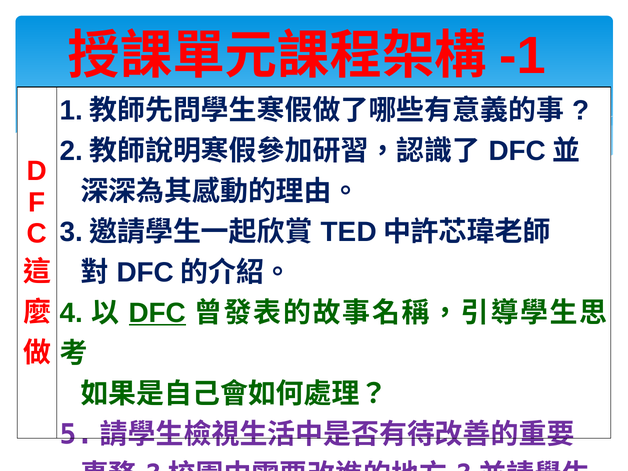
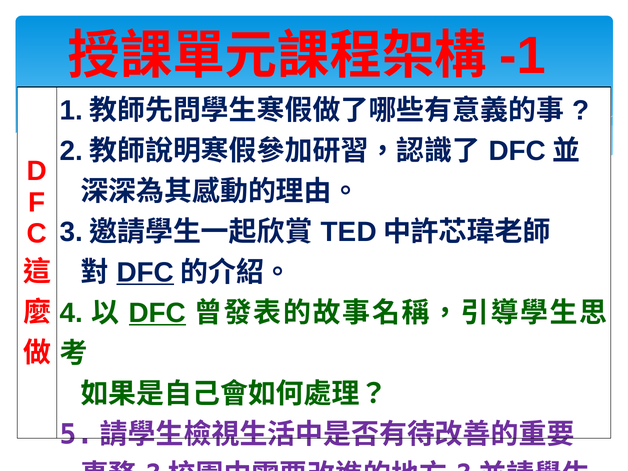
DFC underline: none -> present (145, 272)
